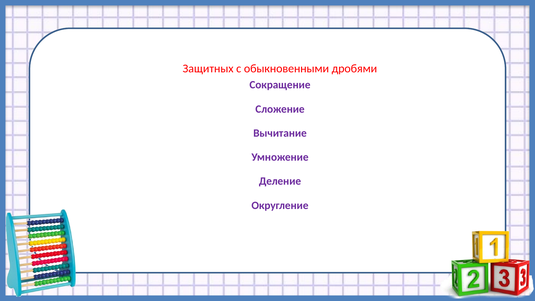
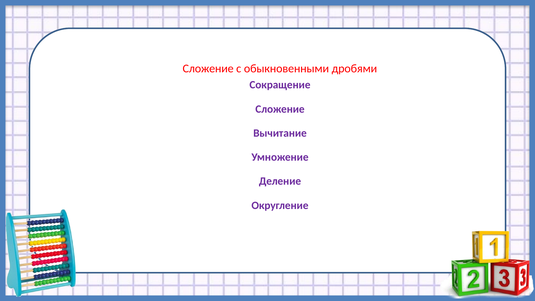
Защитных: Защитных -> Сложение (208, 69)
